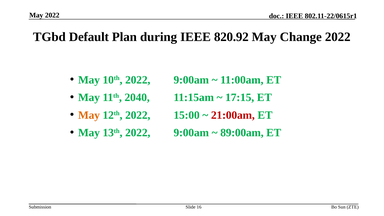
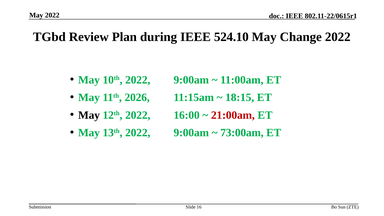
Default: Default -> Review (89, 37)
820.92: 820.92 -> 524.10 (231, 37)
2040: 2040 -> 2026 (137, 97)
17:15: 17:15 -> 18:15 (240, 97)
May colour: orange -> black (89, 115)
15:00: 15:00 -> 16:00 (187, 115)
89:00am: 89:00am -> 73:00am (242, 133)
